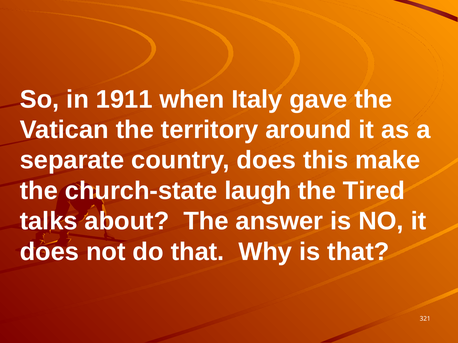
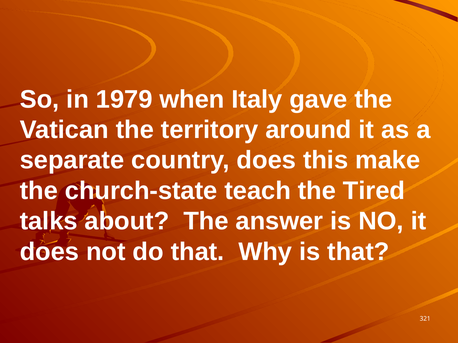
1911: 1911 -> 1979 (124, 99)
laugh: laugh -> teach (258, 191)
